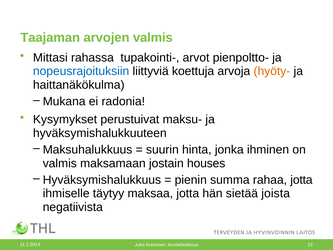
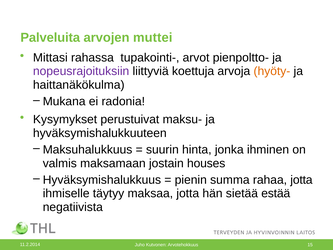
Taajaman: Taajaman -> Palveluita (50, 38)
arvojen valmis: valmis -> muttei (153, 38)
nopeusrajoituksiin colour: blue -> purple (81, 71)
joista: joista -> estää (276, 193)
